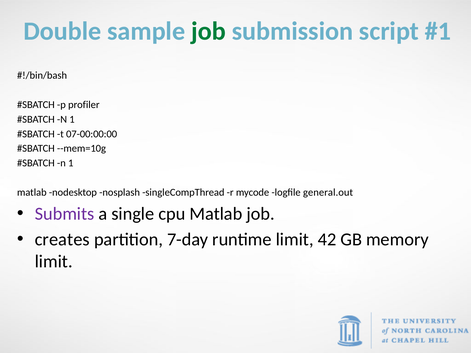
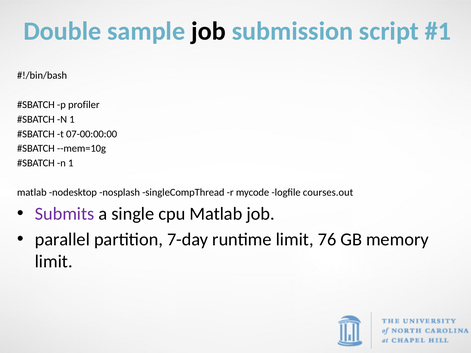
job colour: green -> black (209, 31)
general.out: general.out -> courses.out (328, 193)
creates: creates -> parallel (62, 240)
42: 42 -> 76 (327, 240)
